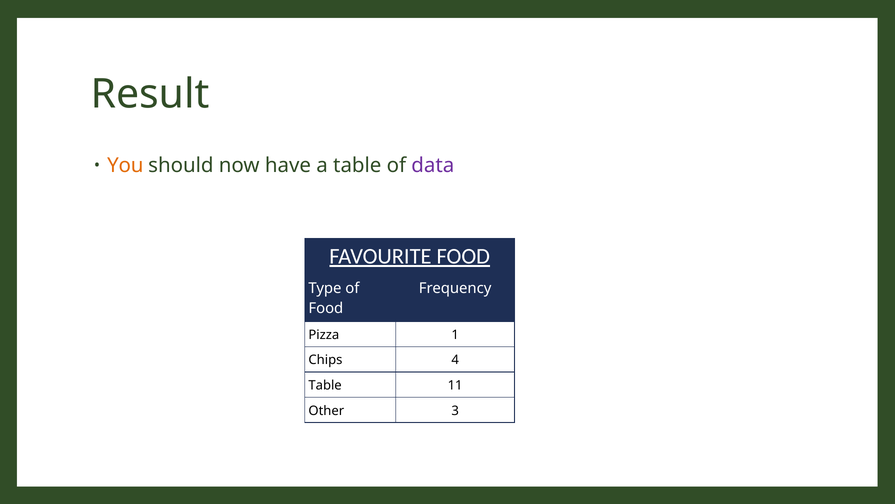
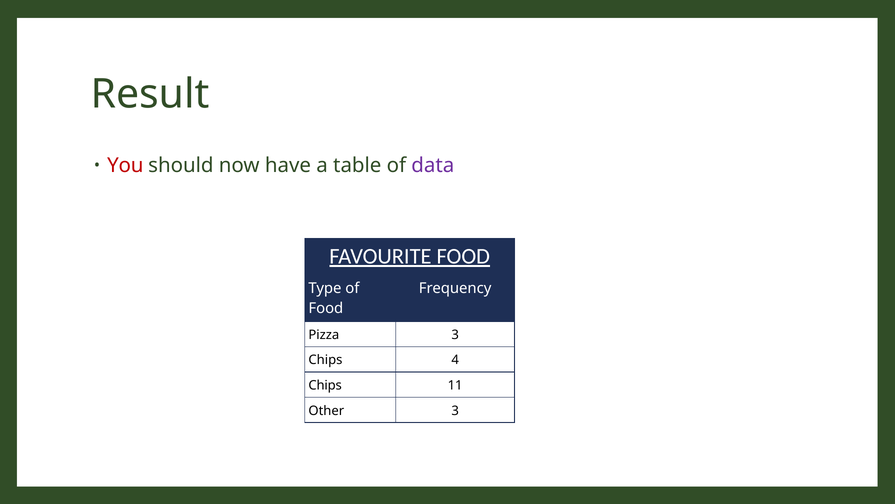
You colour: orange -> red (125, 165)
Pizza 1: 1 -> 3 (455, 335)
Table: Table -> Chips (325, 385)
